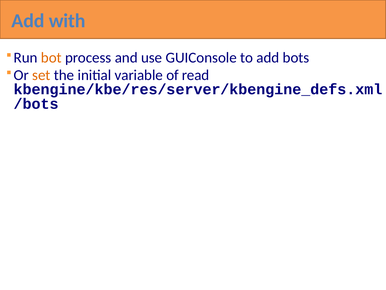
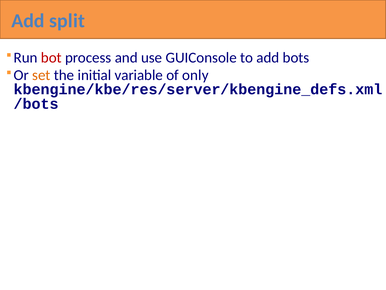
with: with -> split (67, 21)
bot colour: orange -> red (51, 58)
read: read -> only (195, 75)
